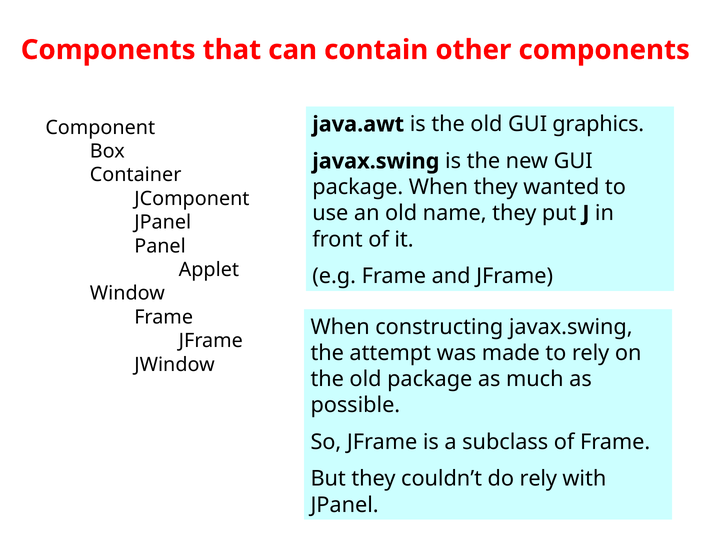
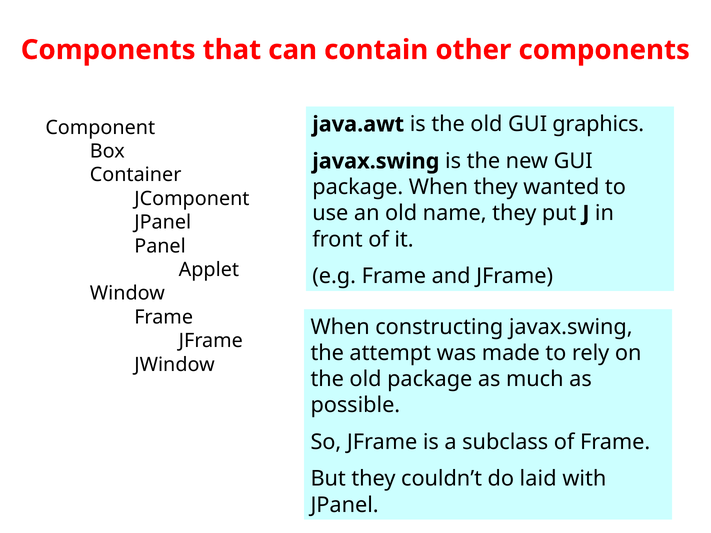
do rely: rely -> laid (538, 479)
